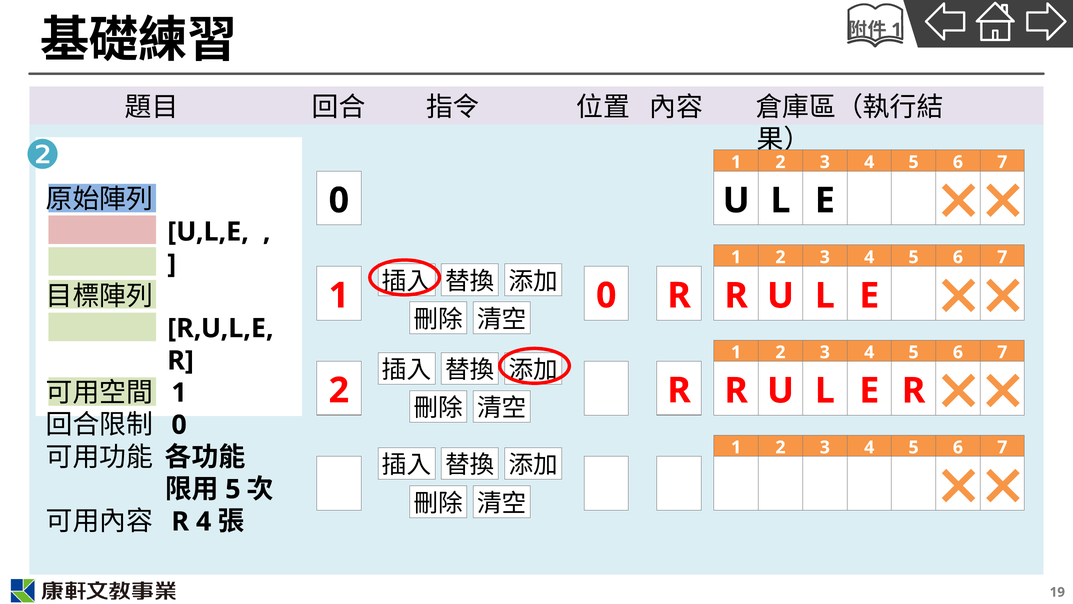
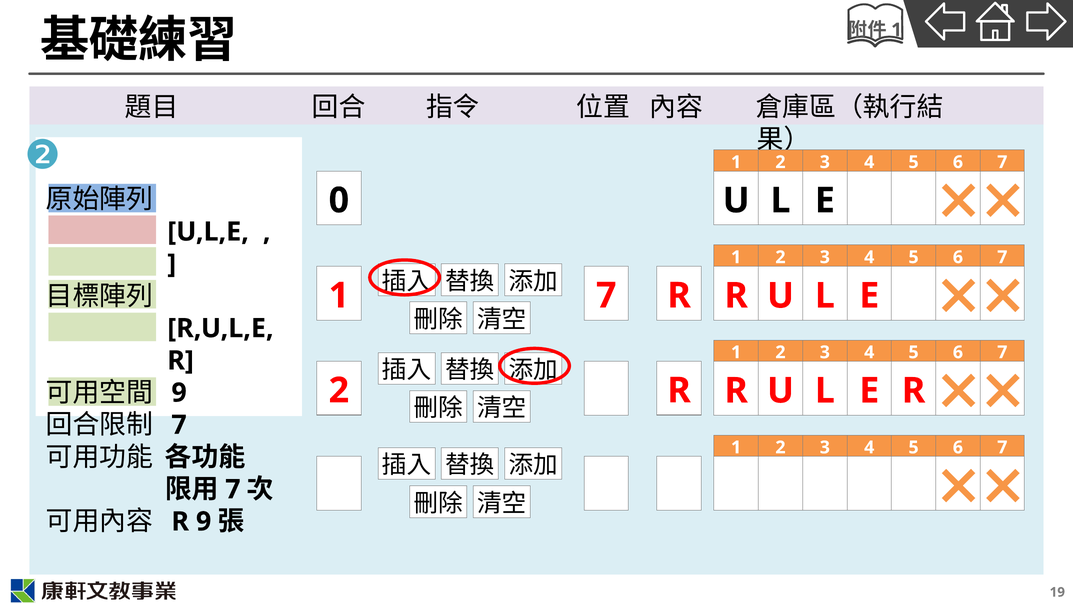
1 0: 0 -> 7 (606, 295)
1: 1 -> 9 (179, 393)
0: 0 -> 7 (179, 425)
5: 5 -> 7 (233, 489)
R 4: 4 -> 9 (204, 521)
